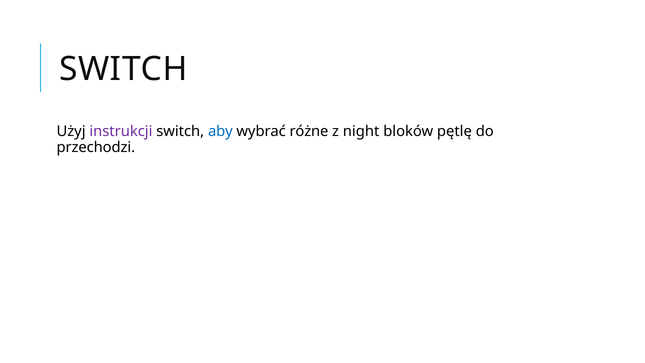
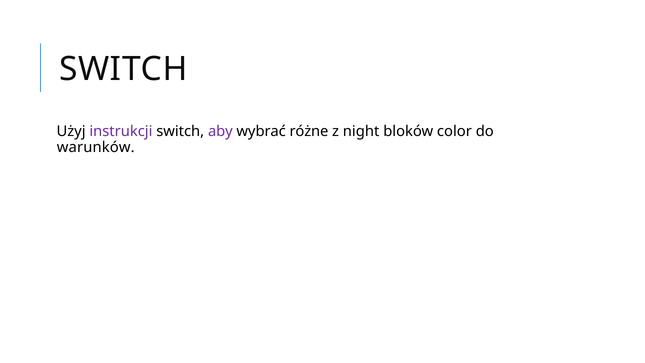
aby colour: blue -> purple (220, 131)
pętlę: pętlę -> color (454, 131)
przechodzi: przechodzi -> warunków (96, 147)
